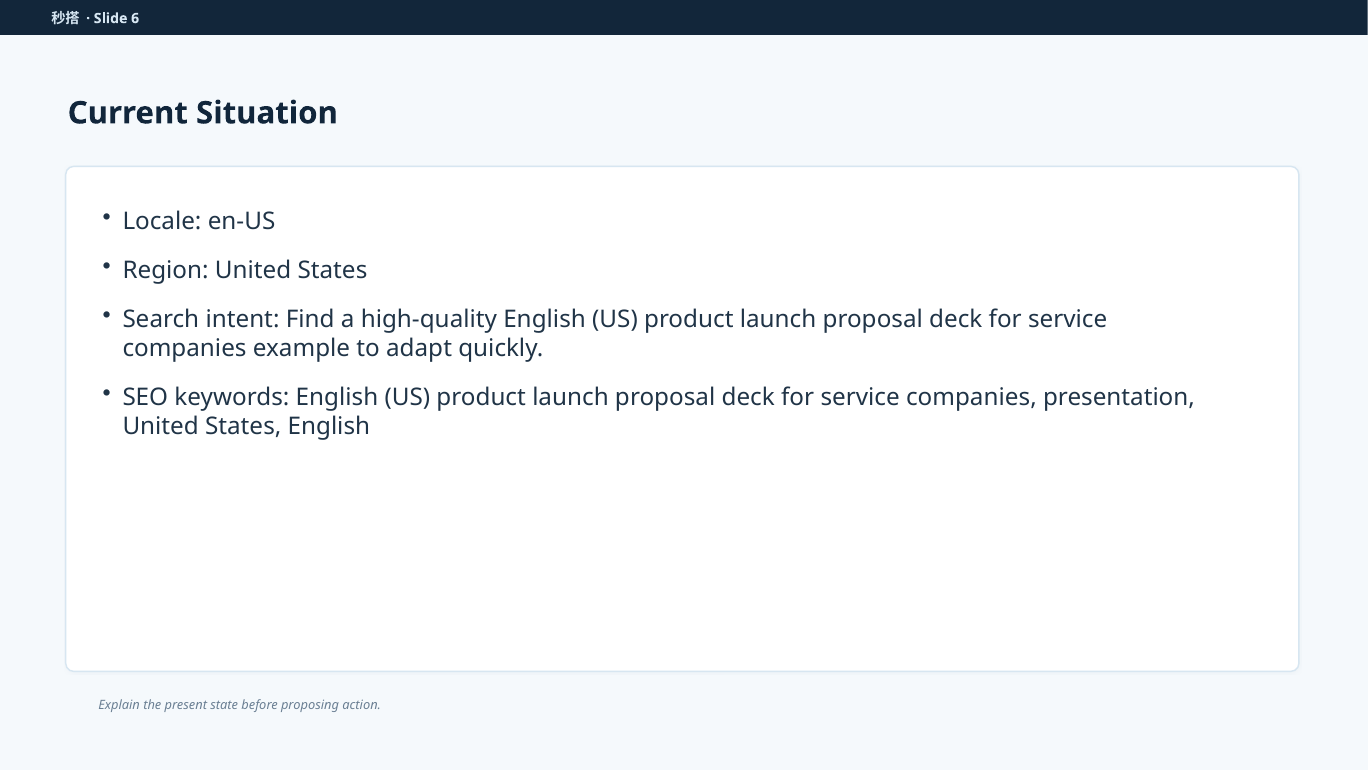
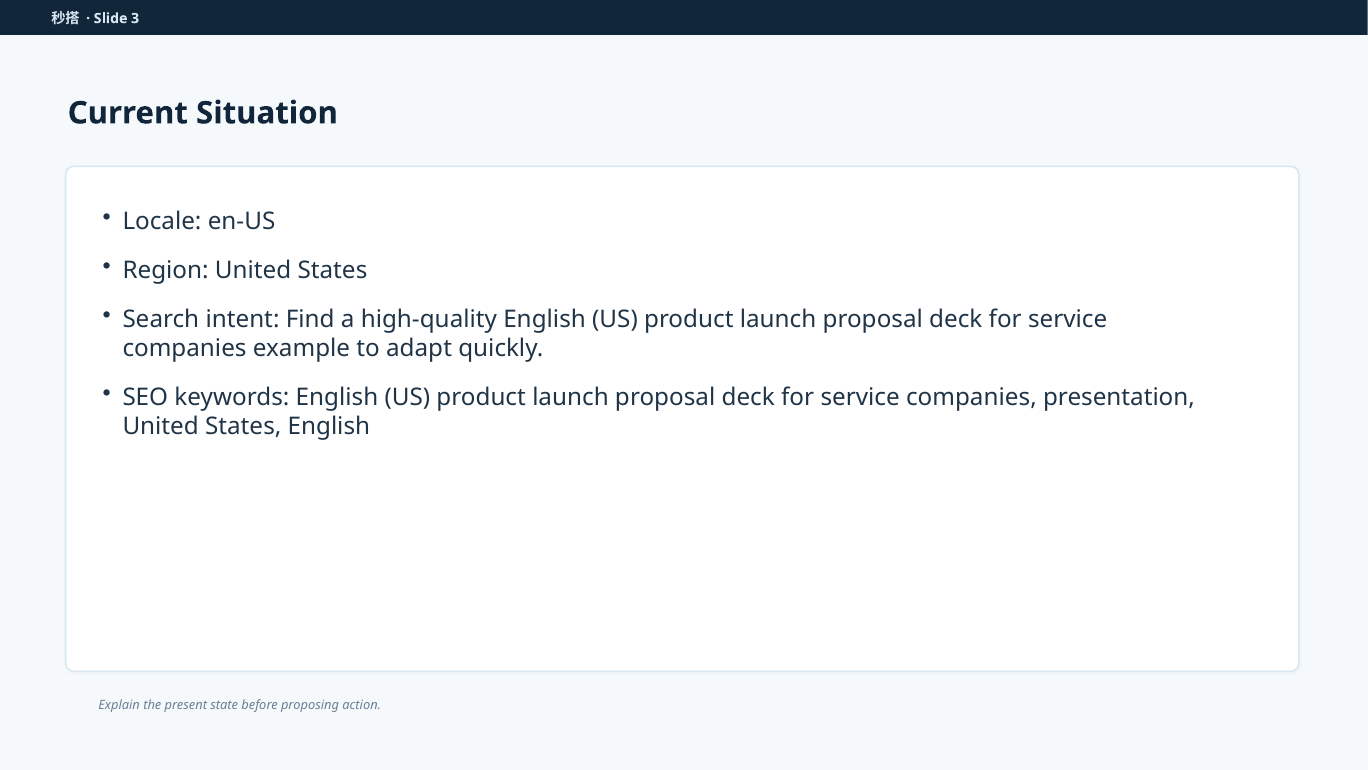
6: 6 -> 3 (135, 18)
